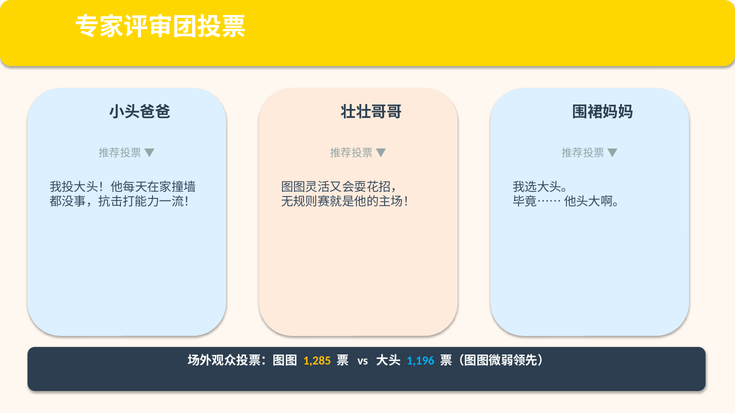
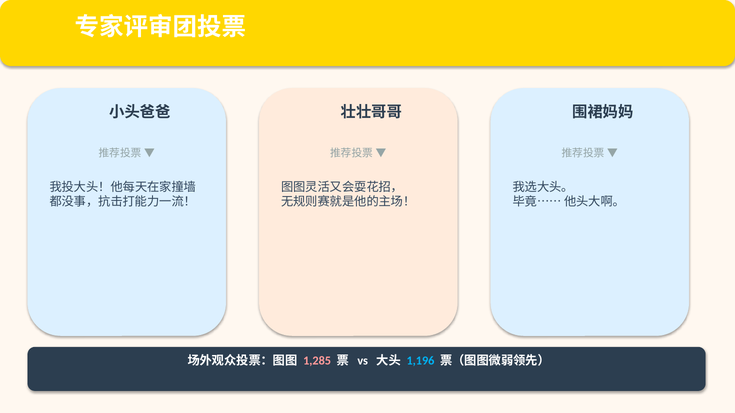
1,285 colour: yellow -> pink (317, 361)
